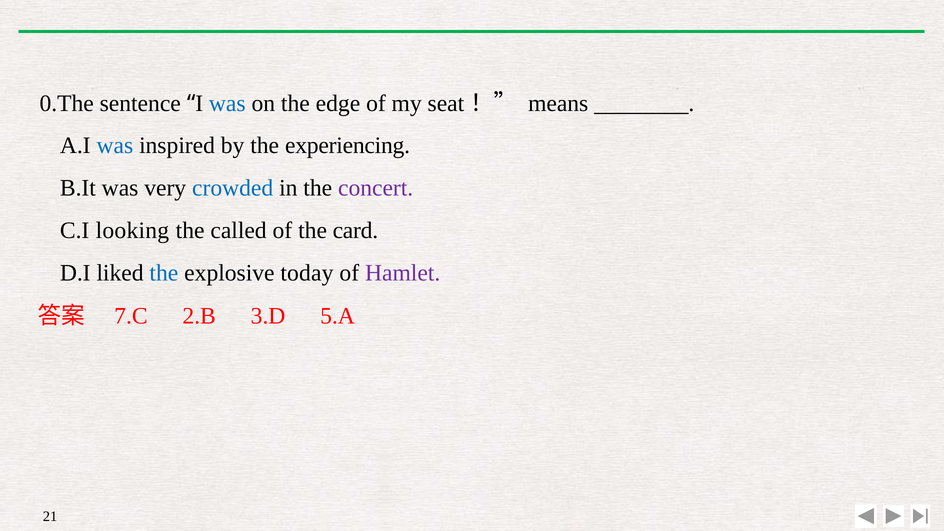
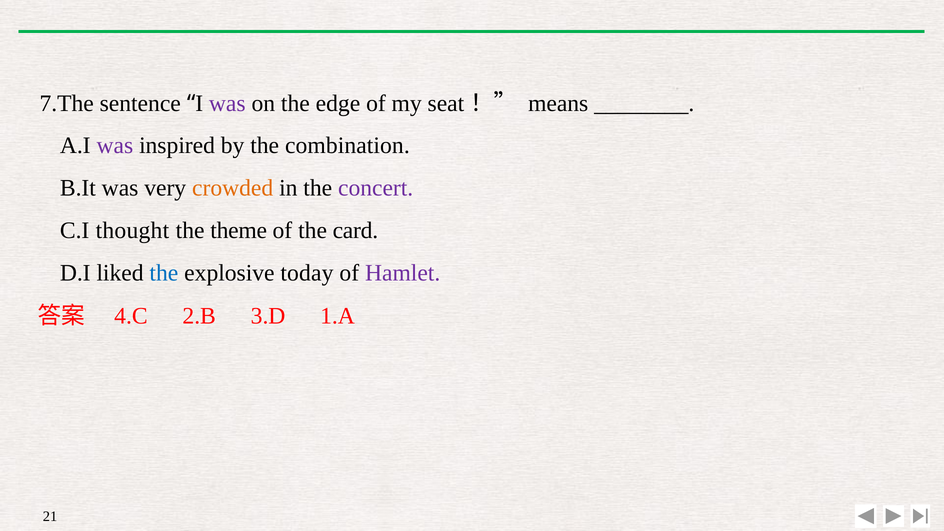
0.The: 0.The -> 7.The (67, 104)
was colour: blue -> purple (227, 104)
was colour: blue -> purple (115, 145)
experiencing: experiencing -> combination (347, 145)
crowded colour: blue -> orange (233, 188)
looking: looking -> thought (132, 230)
called: called -> theme (239, 230)
7.C: 7.C -> 4.C (131, 316)
5.A: 5.A -> 1.A (338, 316)
